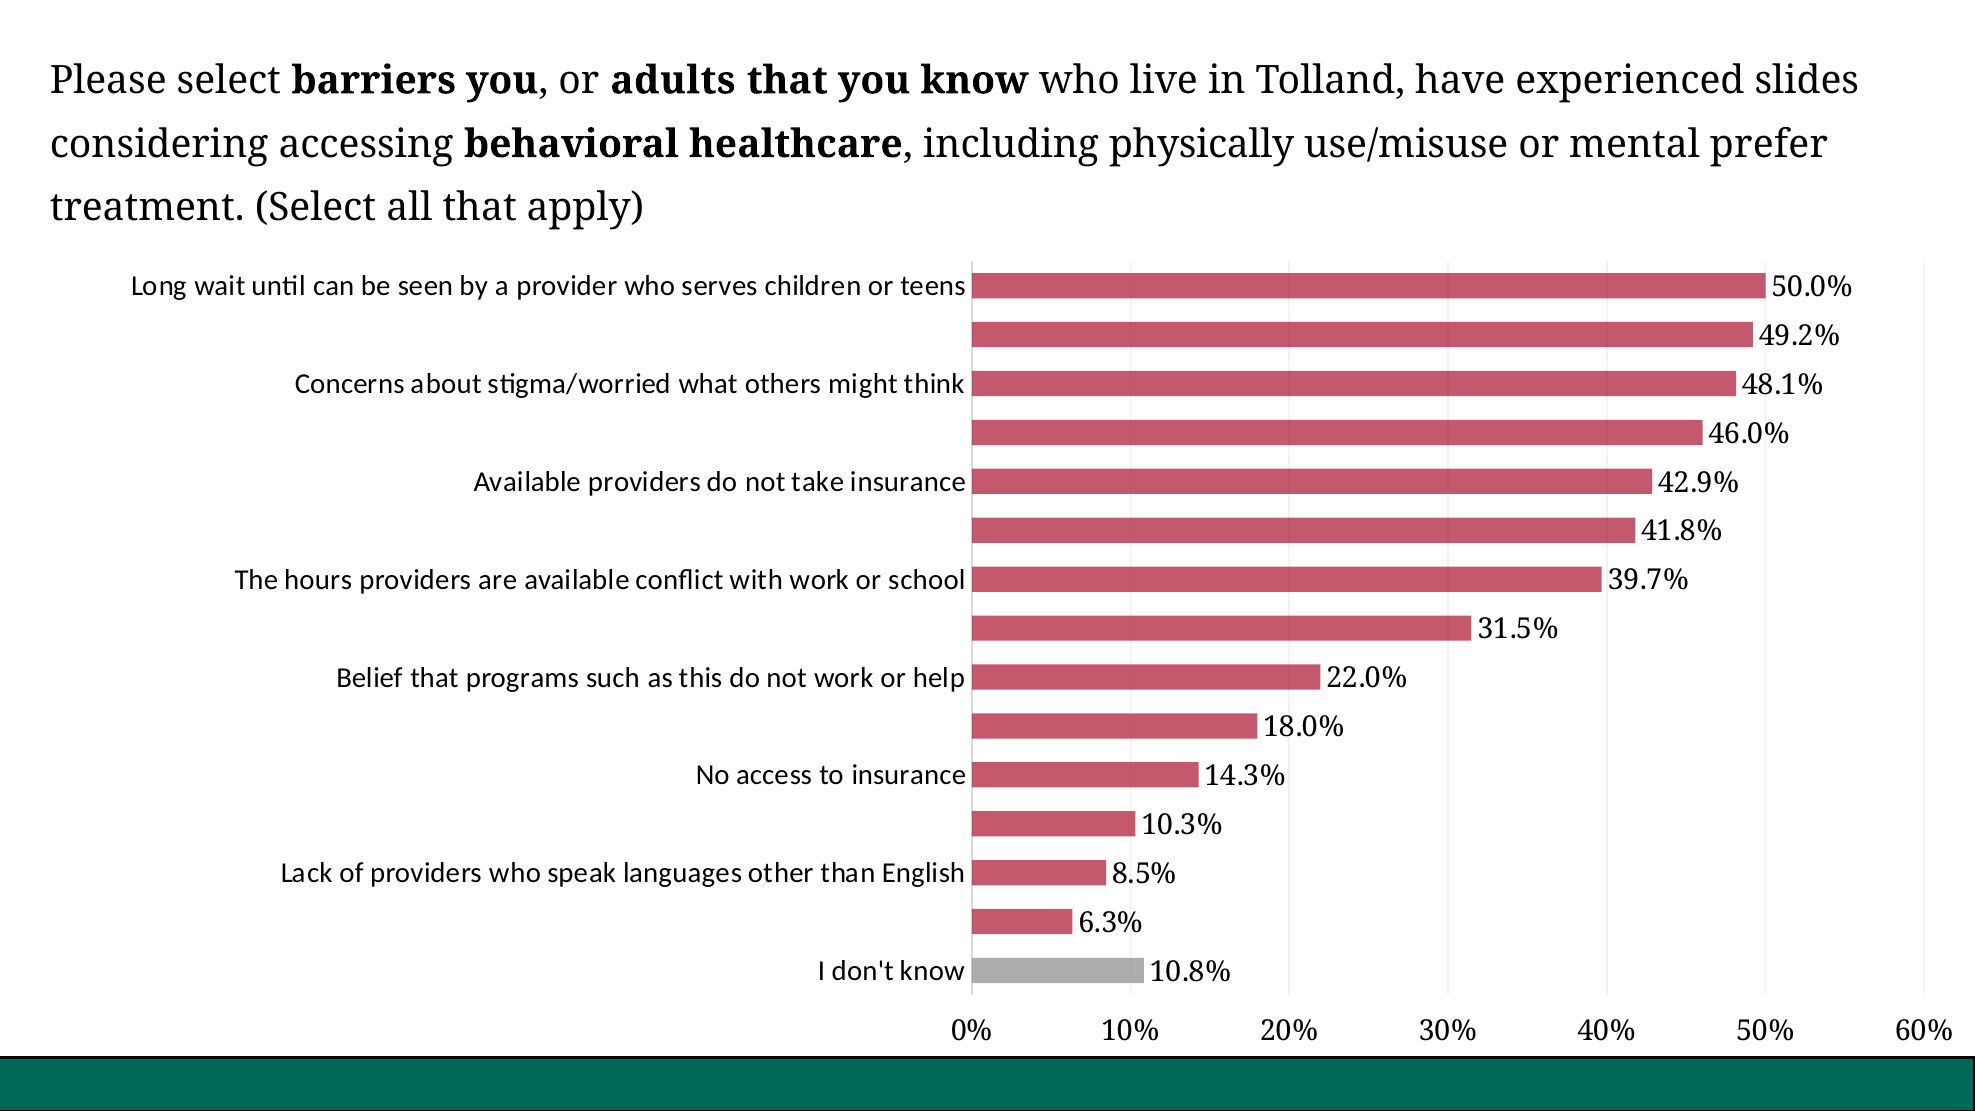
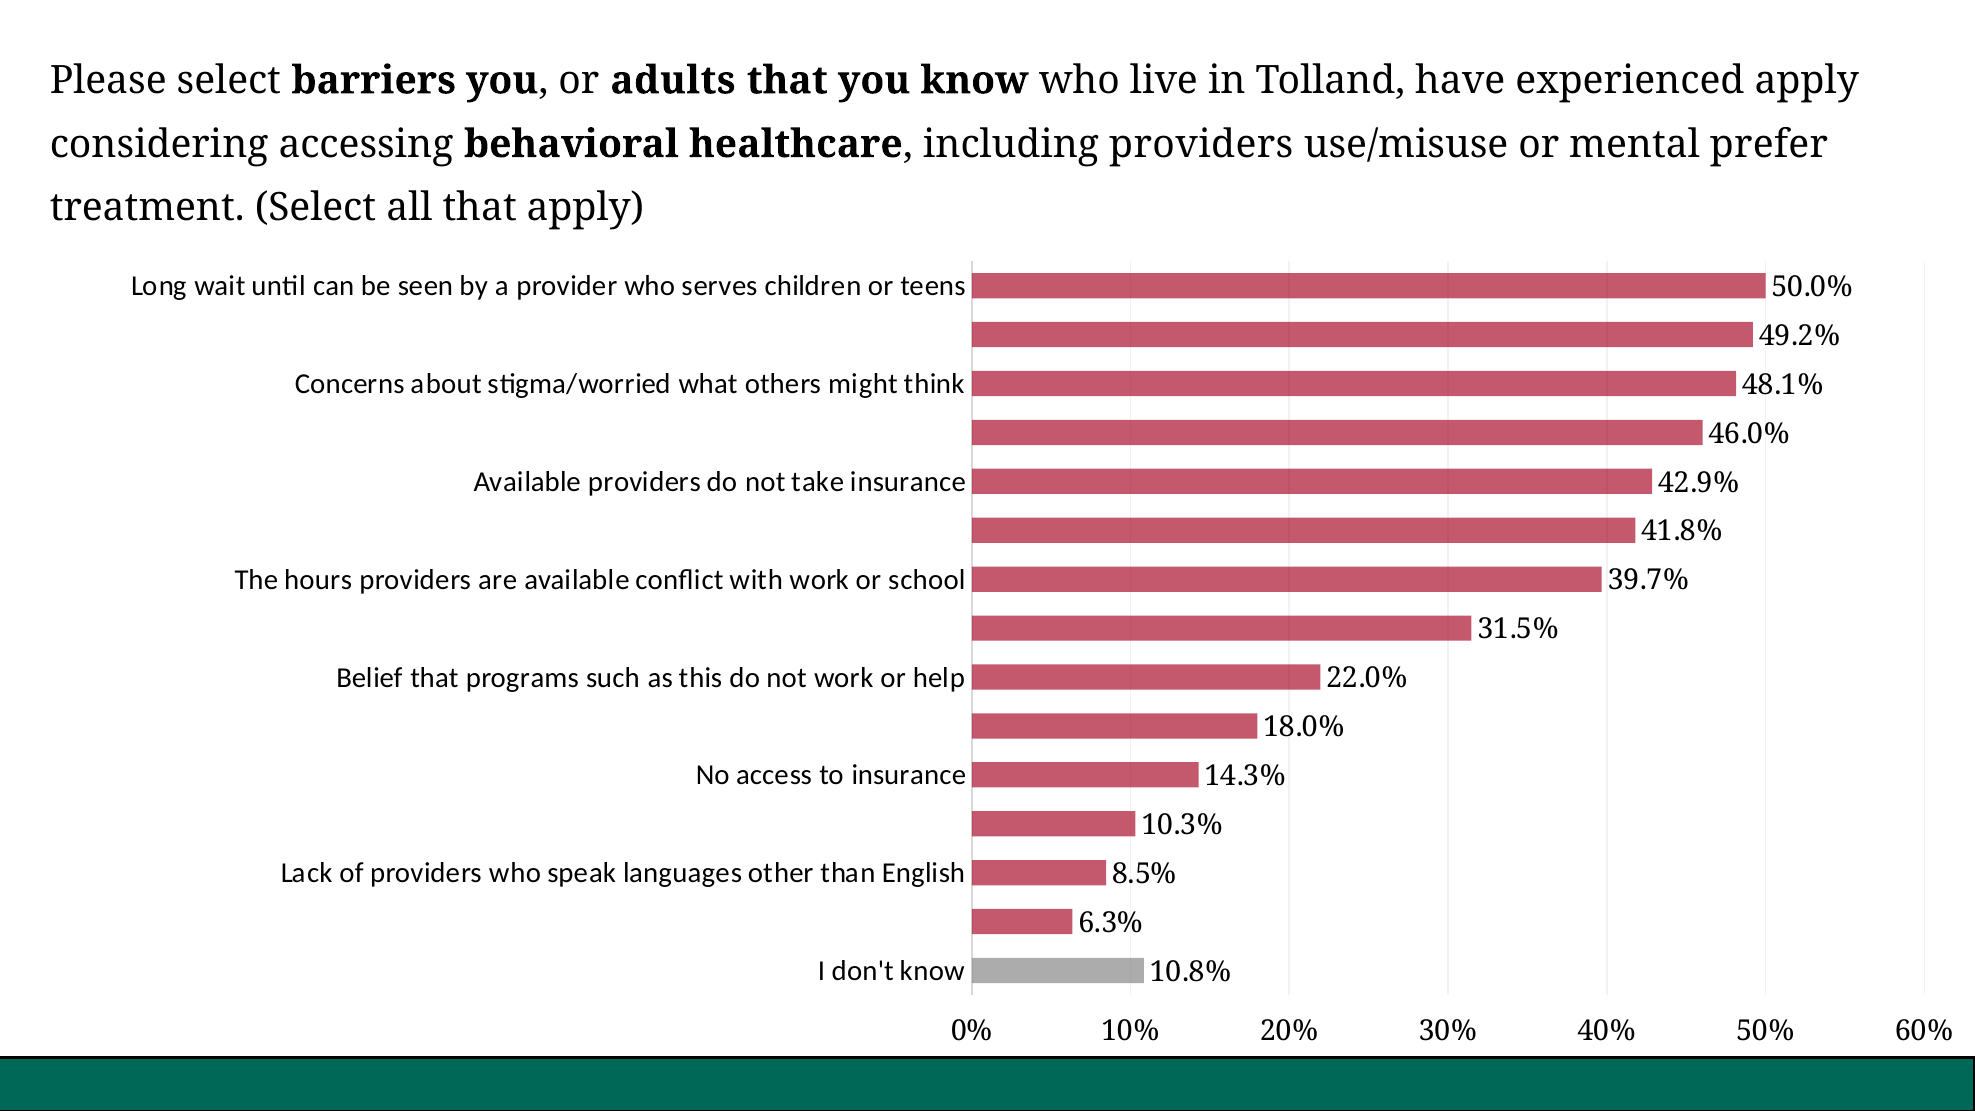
experienced slides: slides -> apply (1807, 81)
including physically: physically -> providers (1201, 144)
